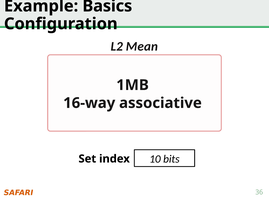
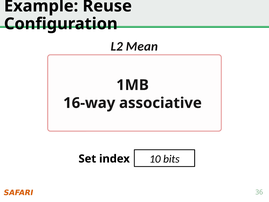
Basics: Basics -> Reuse (107, 6)
